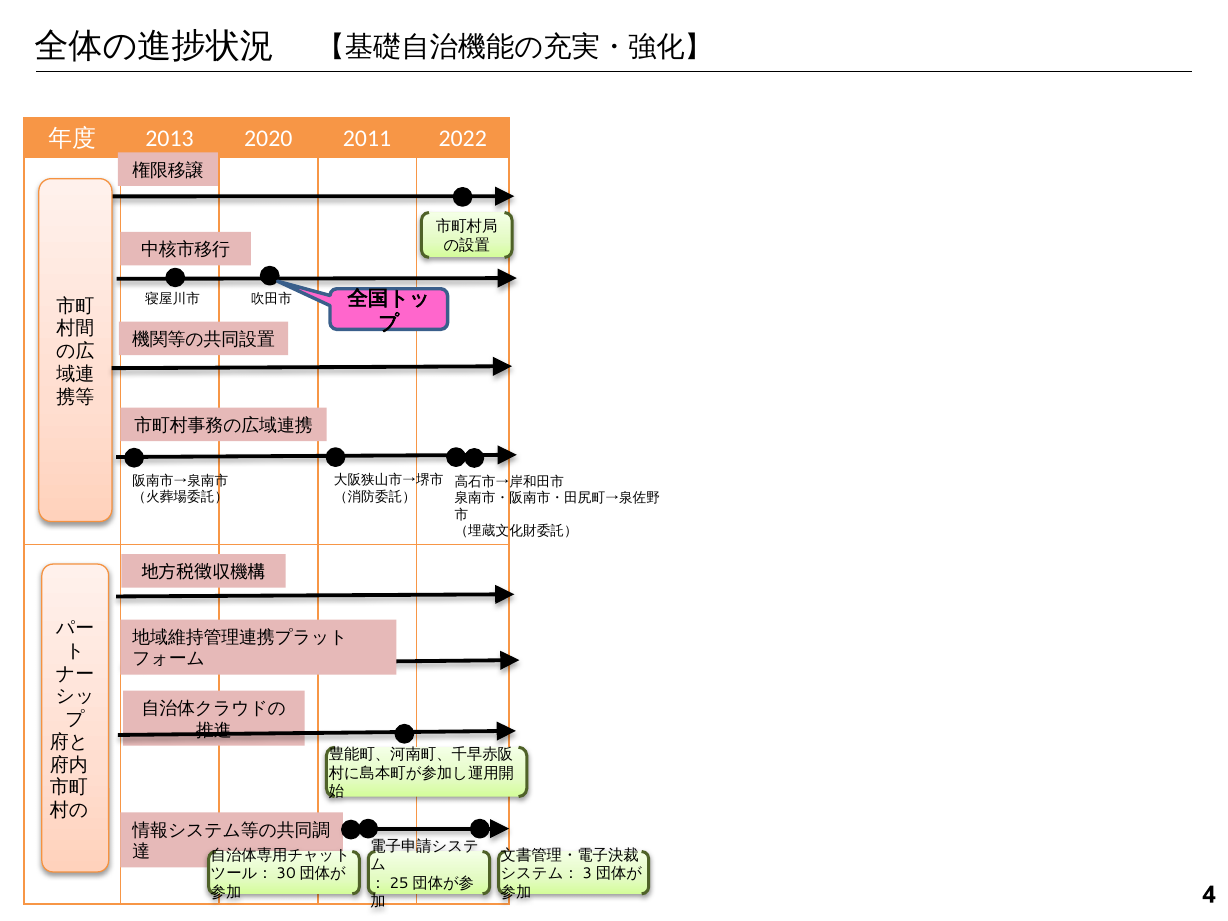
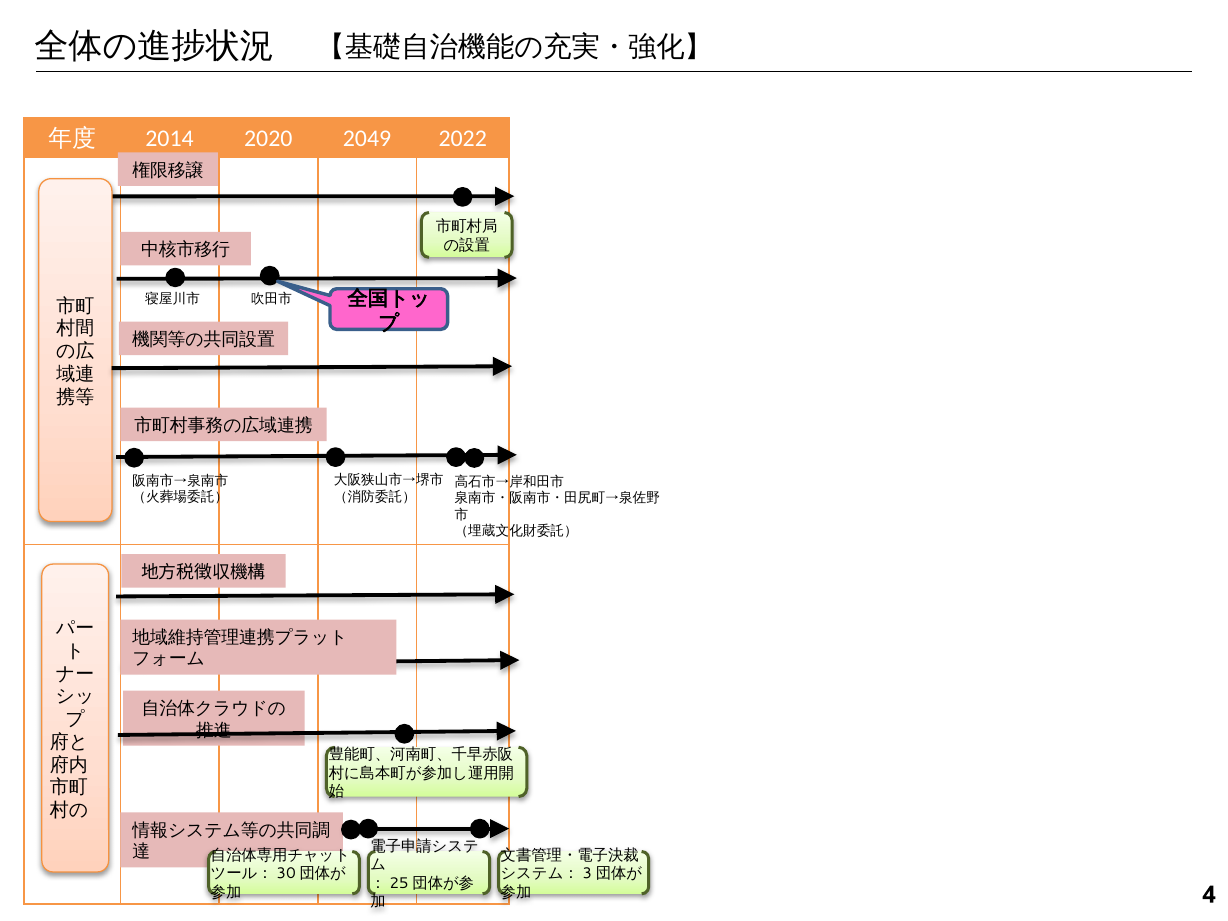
2013: 2013 -> 2014 (170, 139)
2011: 2011 -> 2049 (367, 139)
